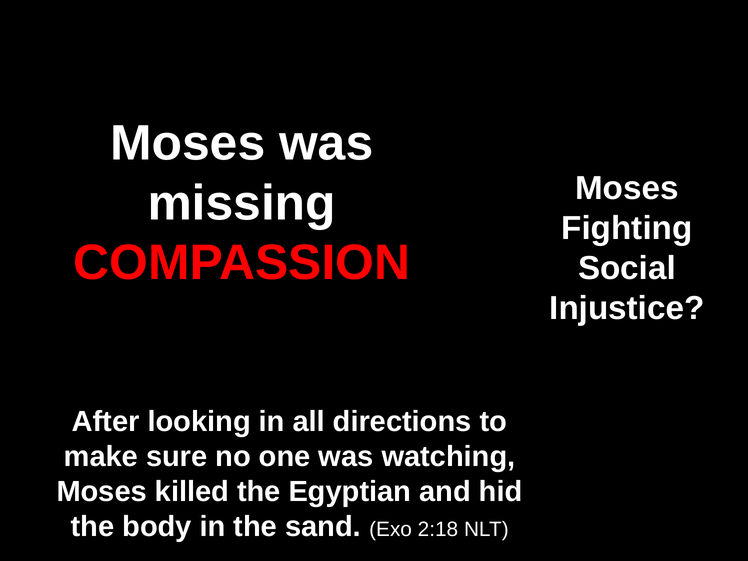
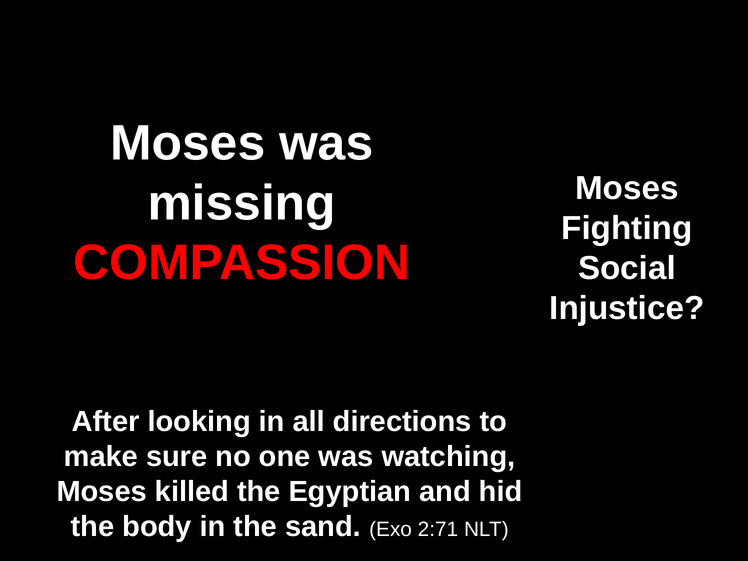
2:18: 2:18 -> 2:71 (438, 529)
